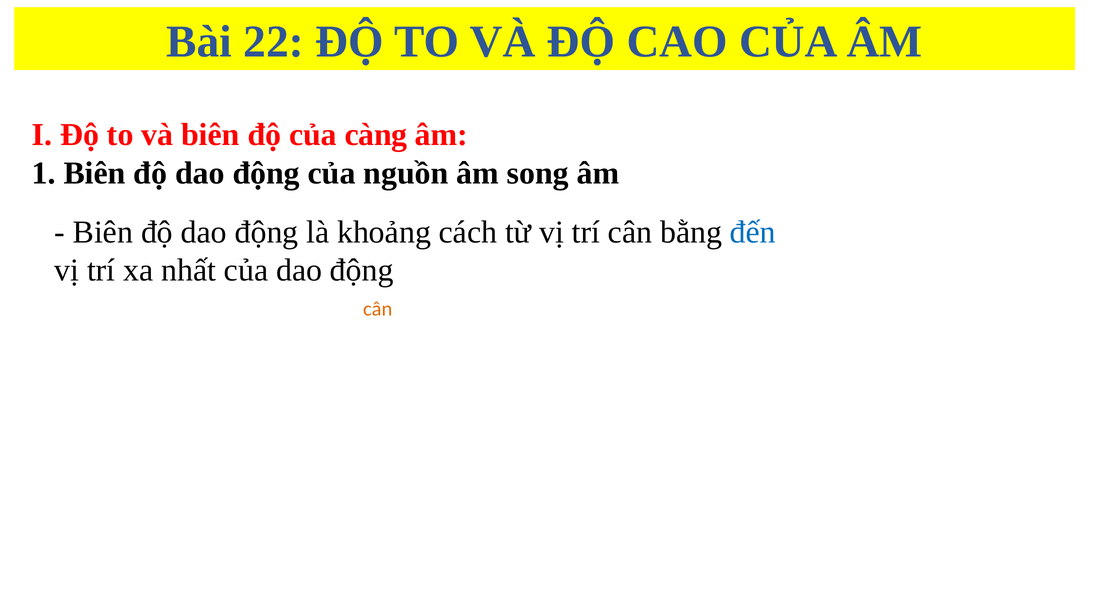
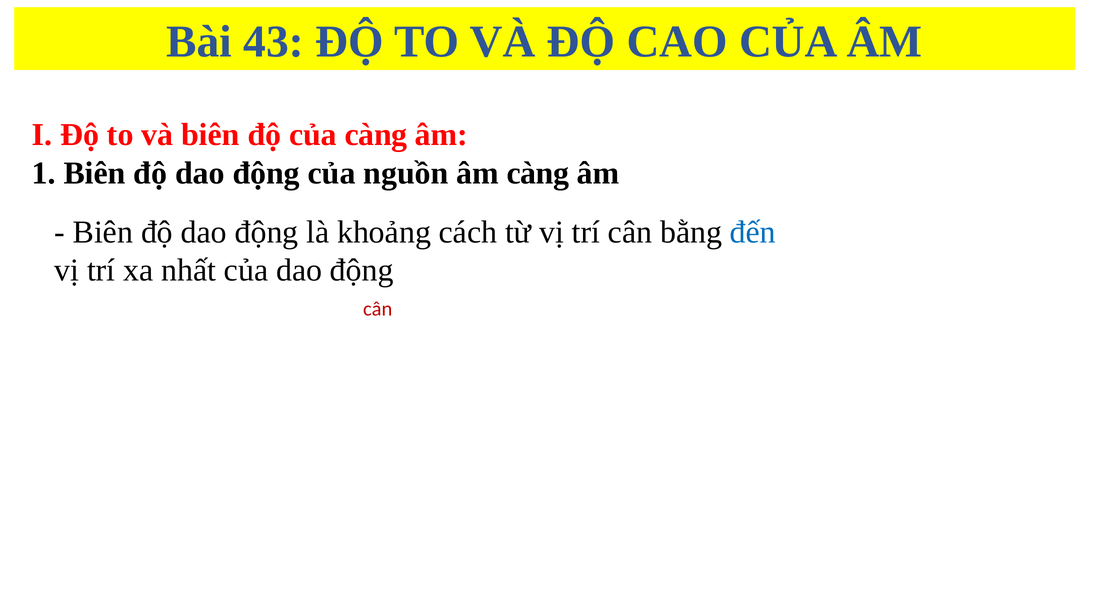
22: 22 -> 43 (274, 42)
âm song: song -> càng (538, 173)
cân colour: orange -> red (378, 309)
